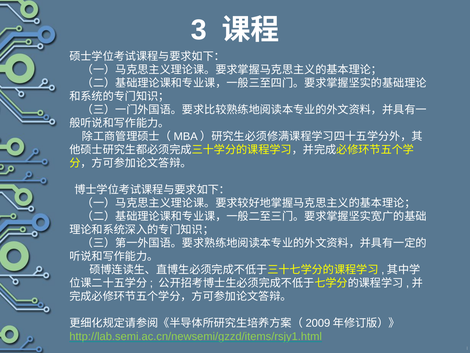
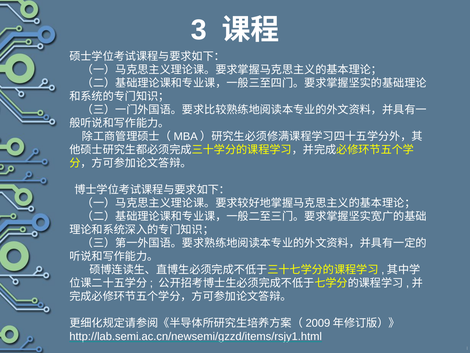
http://lab.semi.ac.cn/newsemi/gzzd/items/rsjy1.html colour: light green -> white (196, 336)
